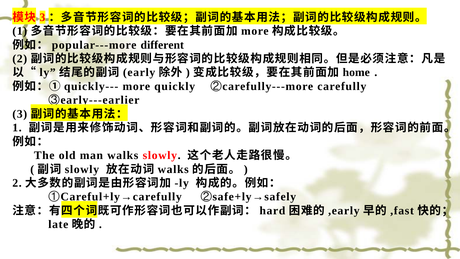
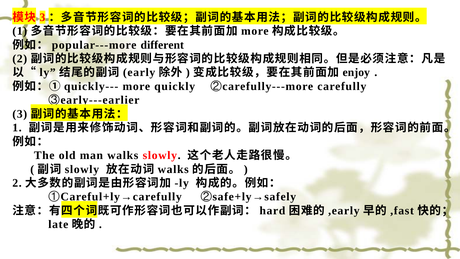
home: home -> enjoy (356, 72)
